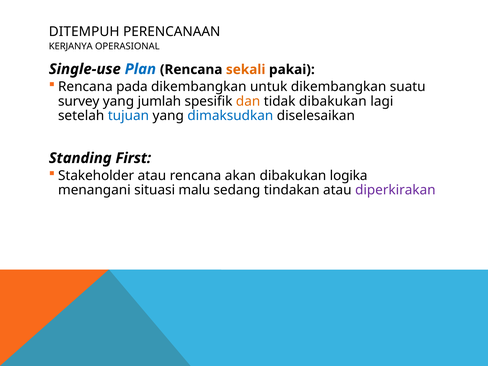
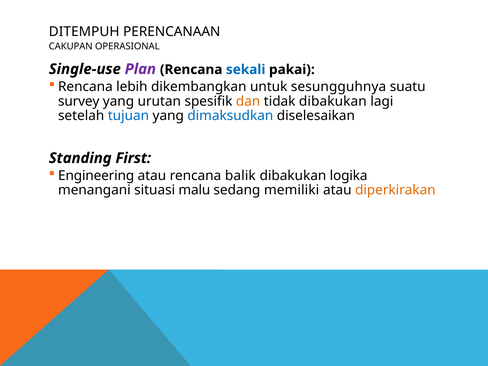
KERJANYA: KERJANYA -> CAKUPAN (71, 46)
Plan colour: blue -> purple (140, 69)
sekali colour: orange -> blue (246, 70)
pada: pada -> lebih (132, 87)
untuk dikembangkan: dikembangkan -> sesungguhnya (339, 87)
jumlah: jumlah -> urutan (159, 101)
Stakeholder: Stakeholder -> Engineering (96, 176)
akan: akan -> balik (240, 176)
tindakan: tindakan -> memiliki (292, 190)
diperkirakan colour: purple -> orange (395, 190)
